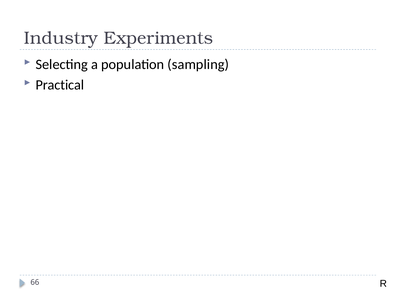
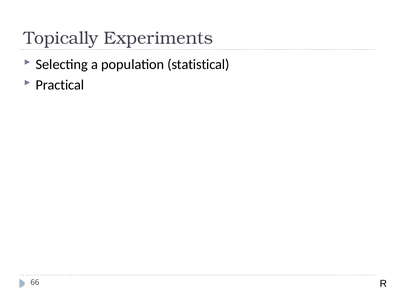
Industry: Industry -> Topically (61, 38)
sampling: sampling -> statistical (198, 64)
